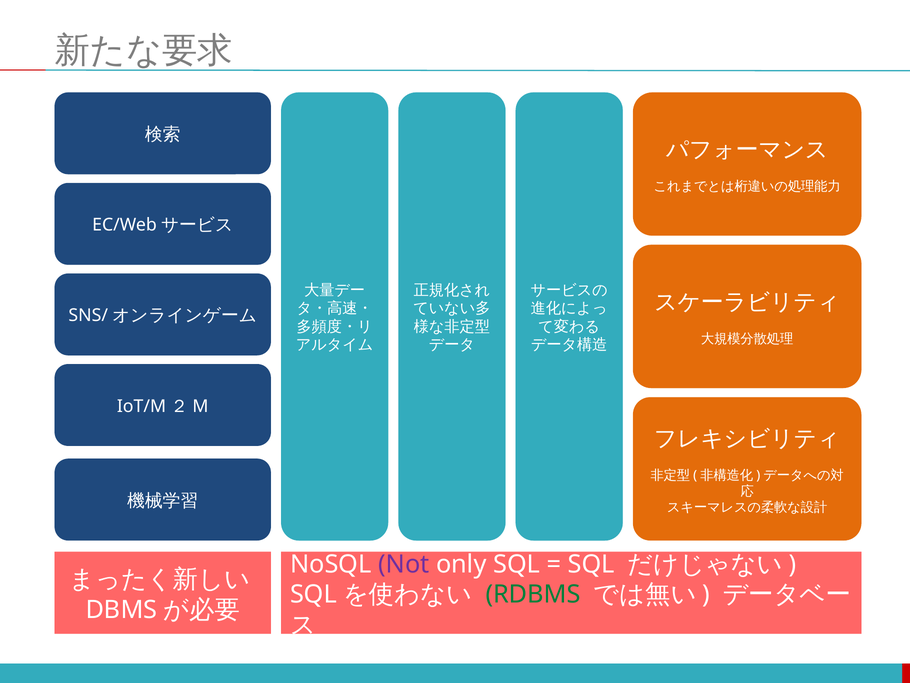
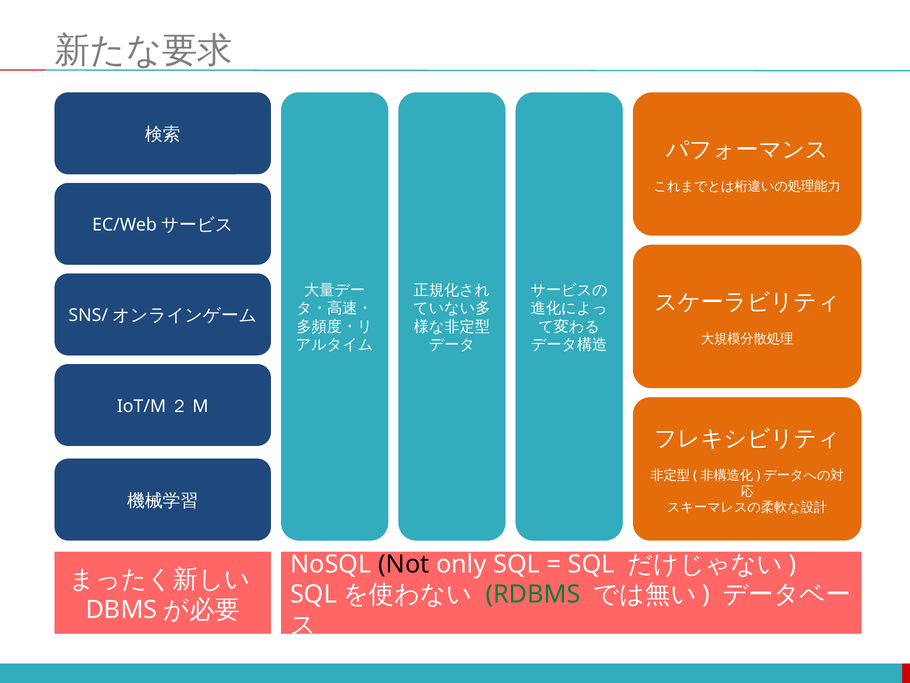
Not colour: purple -> black (404, 564)
